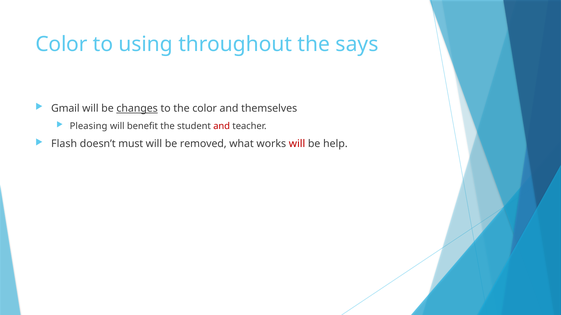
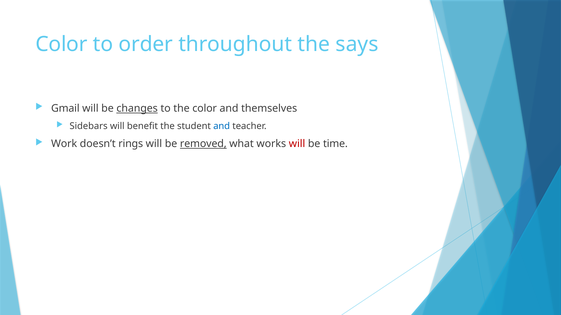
using: using -> order (146, 44)
Pleasing: Pleasing -> Sidebars (89, 126)
and colour: red -> blue (222, 126)
Flash: Flash -> Work (64, 144)
must: must -> rings (131, 144)
removed underline: none -> present (203, 144)
help: help -> time (335, 144)
